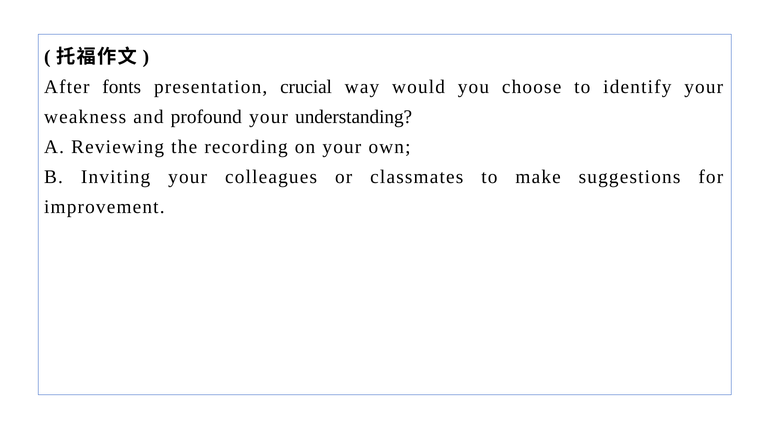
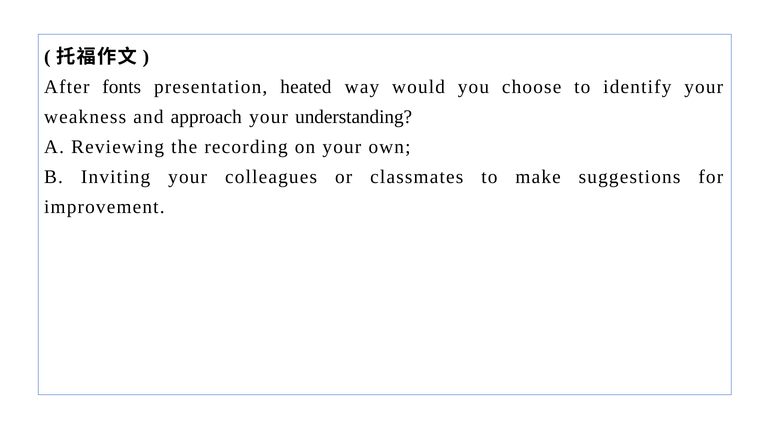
crucial: crucial -> heated (306, 87)
profound: profound -> approach (206, 117)
